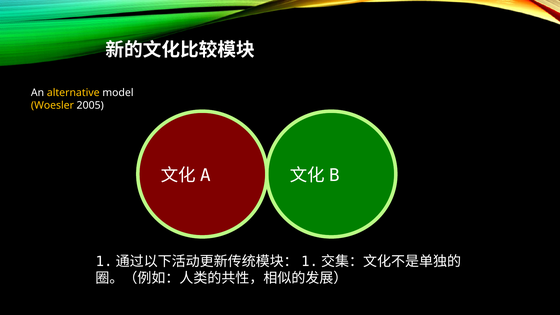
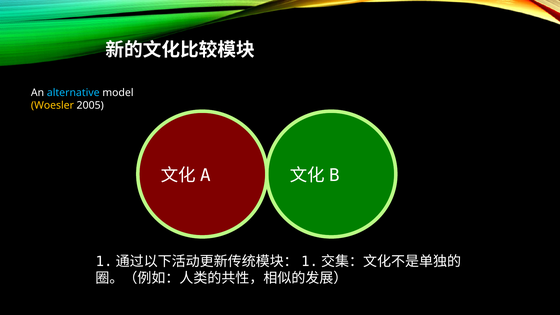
alternative colour: yellow -> light blue (73, 93)
